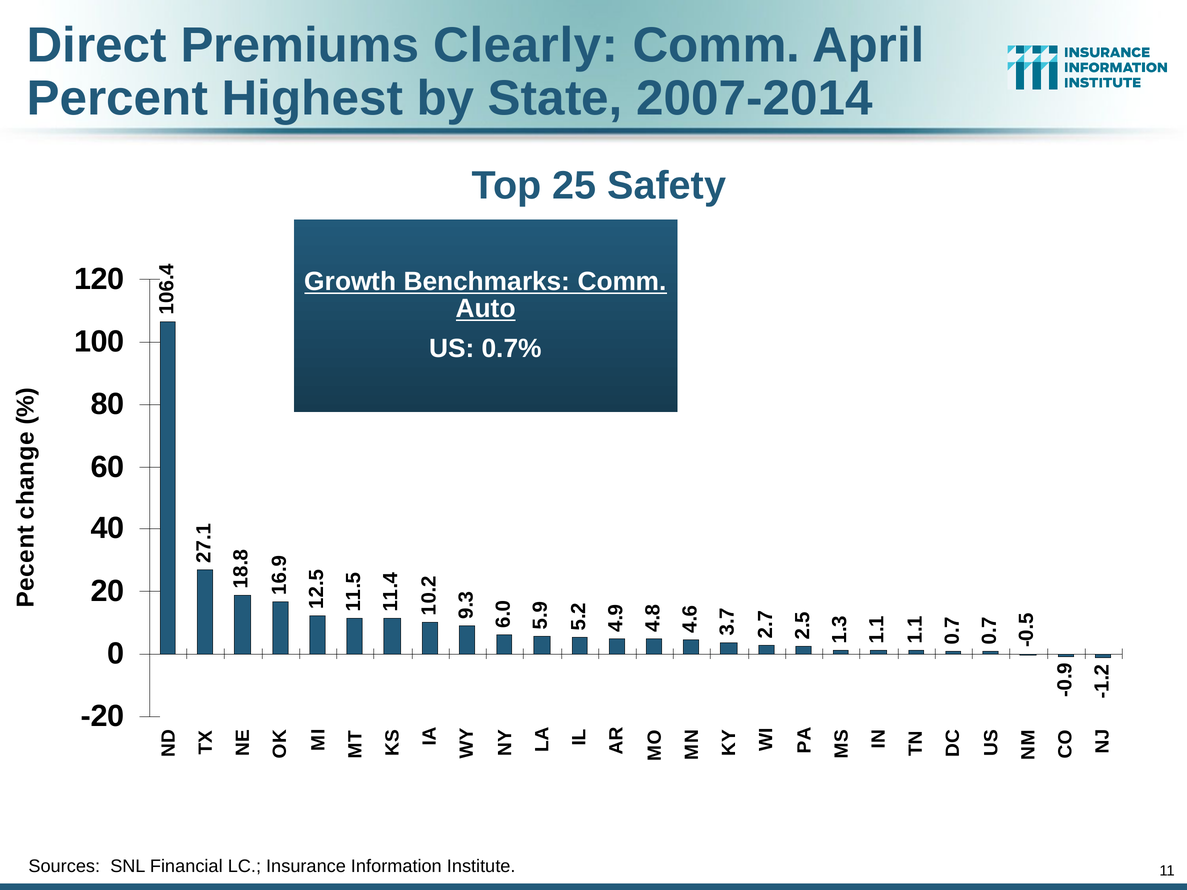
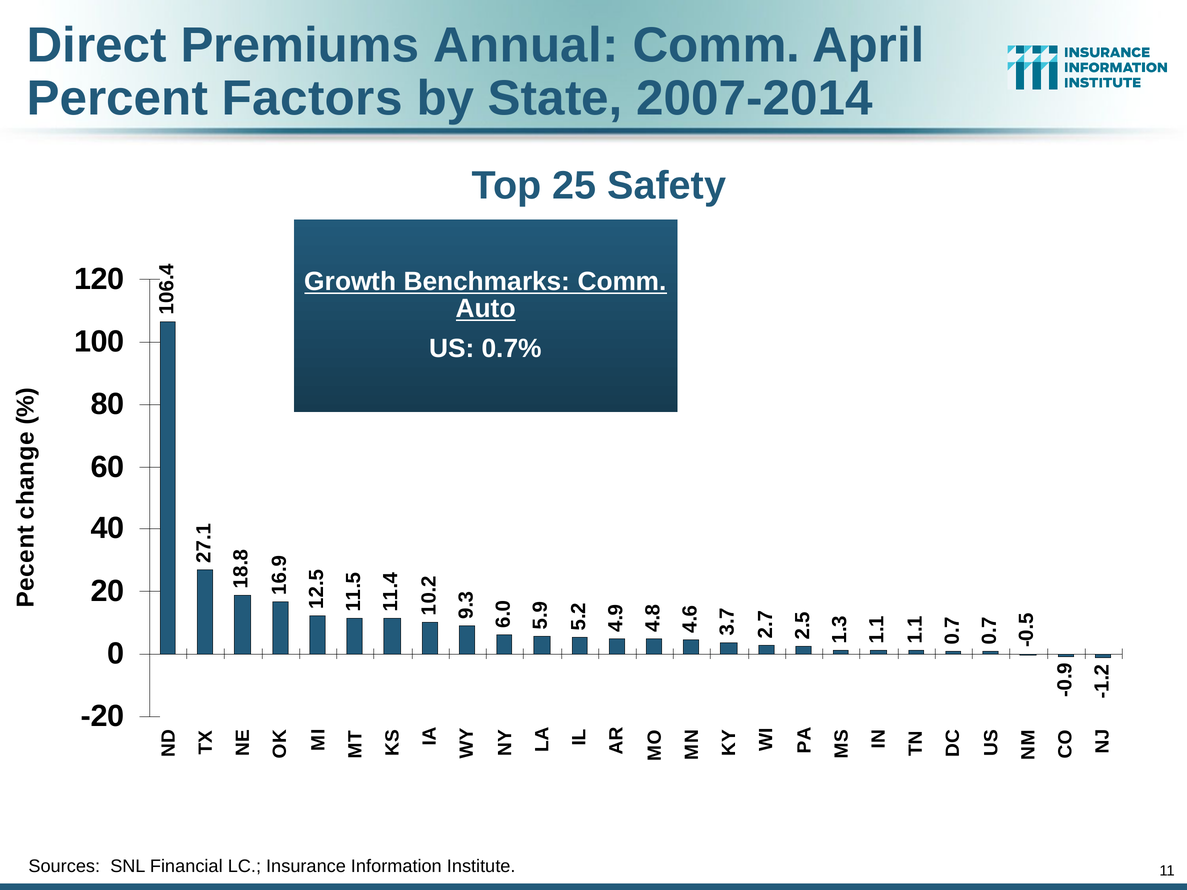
Clearly: Clearly -> Annual (526, 45)
Highest: Highest -> Factors (312, 99)
